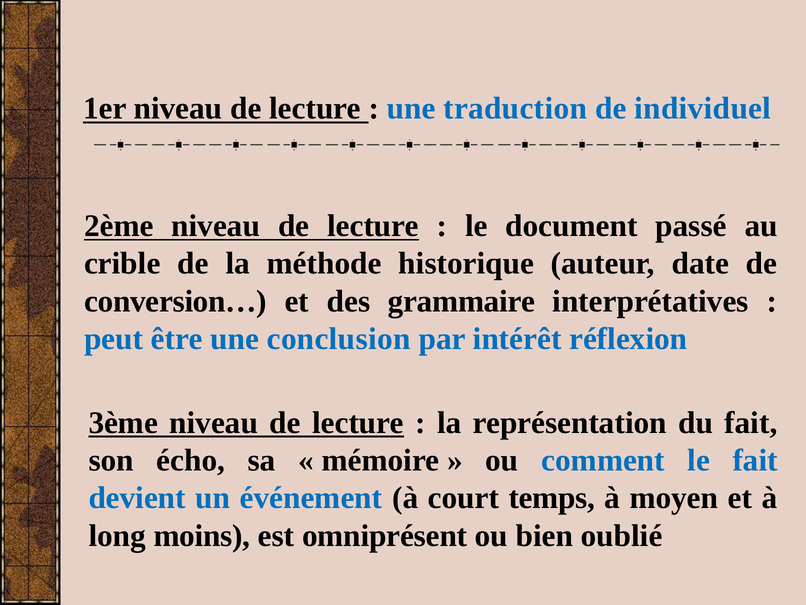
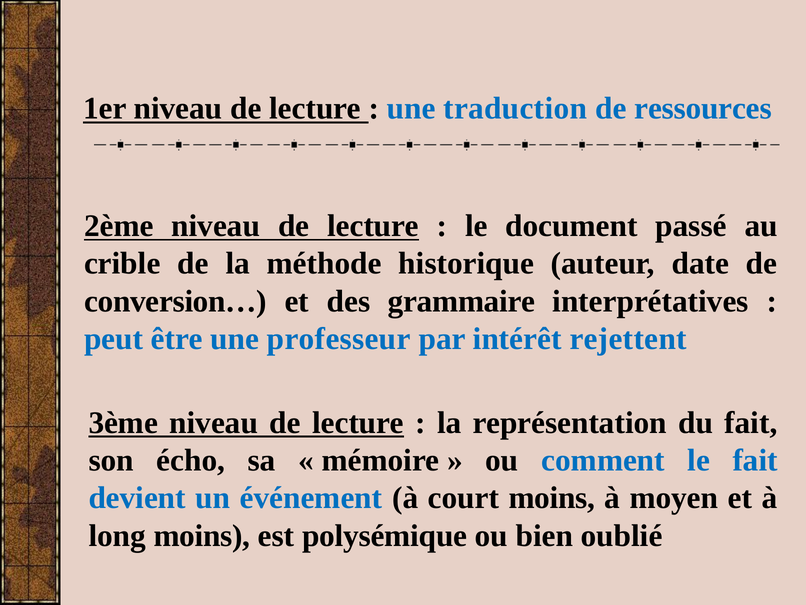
individuel: individuel -> ressources (703, 109)
conclusion: conclusion -> professeur (339, 339)
réflexion: réflexion -> rejettent (628, 339)
court temps: temps -> moins (552, 498)
omniprésent: omniprésent -> polysémique (385, 535)
